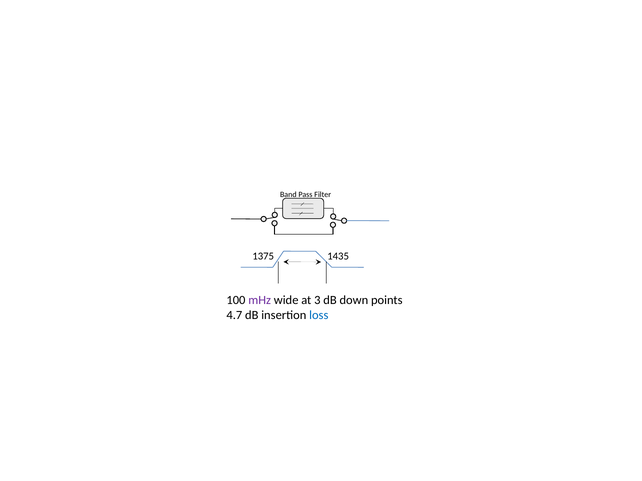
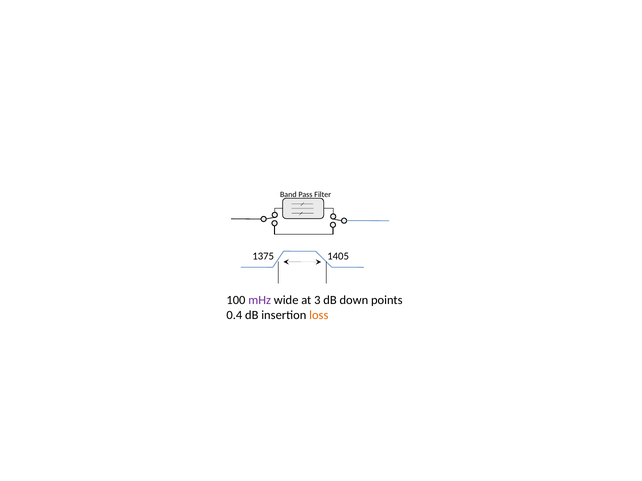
1435: 1435 -> 1405 (338, 256)
4.7: 4.7 -> 0.4 (234, 315)
loss colour: blue -> orange (319, 315)
